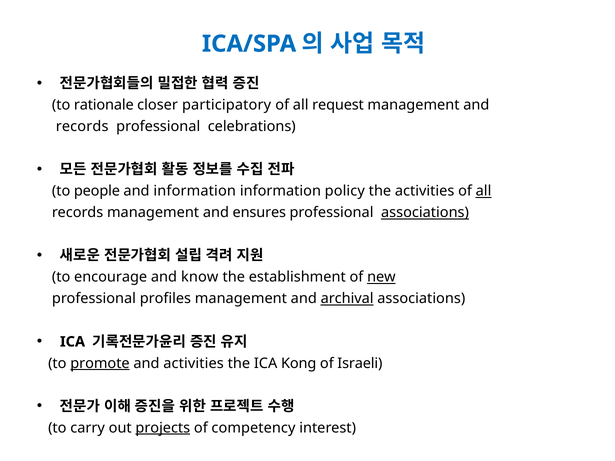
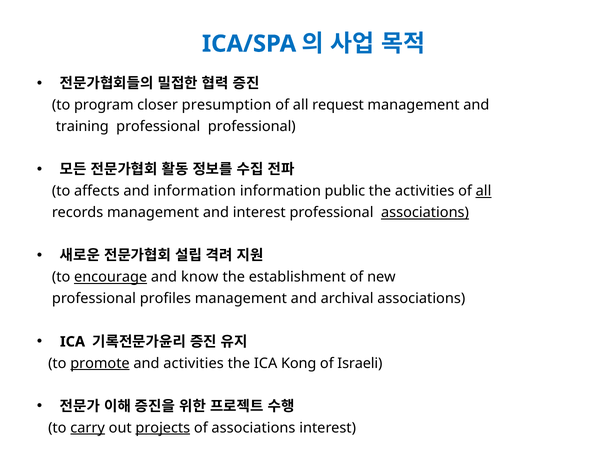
rationale: rationale -> program (104, 105)
participatory: participatory -> presumption (227, 105)
records: records -> training (82, 127)
professional celebrations: celebrations -> professional (252, 127)
people: people -> affects (97, 191)
policy: policy -> public (345, 191)
and ensures: ensures -> interest (259, 213)
encourage underline: none -> present (111, 277)
new underline: present -> none (381, 277)
archival underline: present -> none (347, 299)
carry underline: none -> present (88, 428)
of competency: competency -> associations (253, 428)
